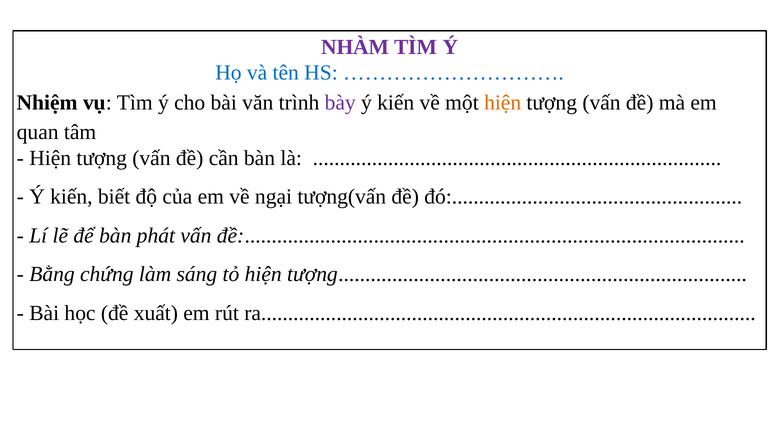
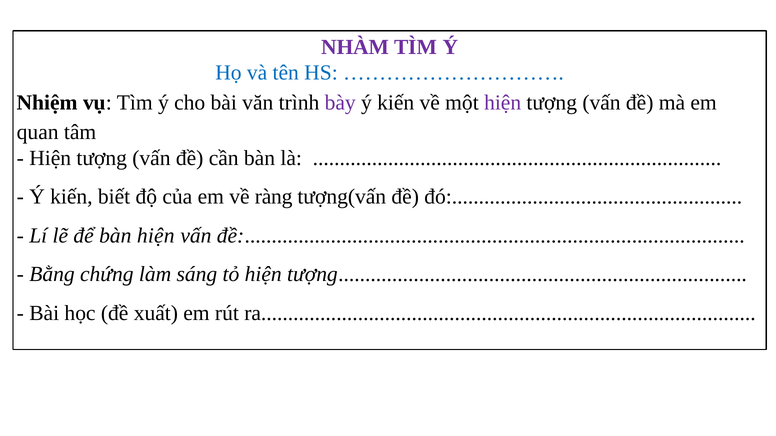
hiện colour: orange -> purple (503, 103)
ngại: ngại -> ràng (274, 197)
bàn phát: phát -> hiện (156, 236)
